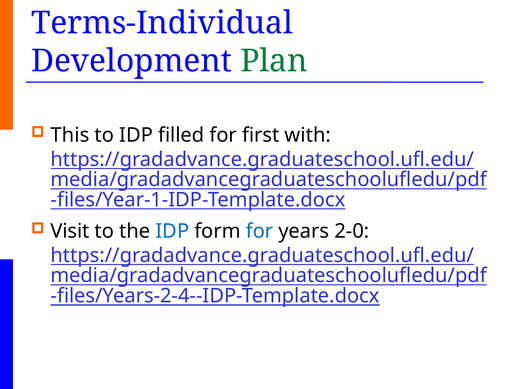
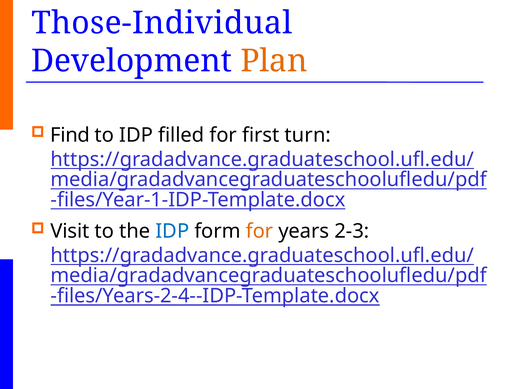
Terms-Individual: Terms-Individual -> Those-Individual (162, 23)
Plan colour: green -> orange (274, 61)
This: This -> Find (70, 135)
with: with -> turn (308, 135)
for colour: blue -> orange (259, 231)
2-0: 2-0 -> 2-3 (352, 231)
